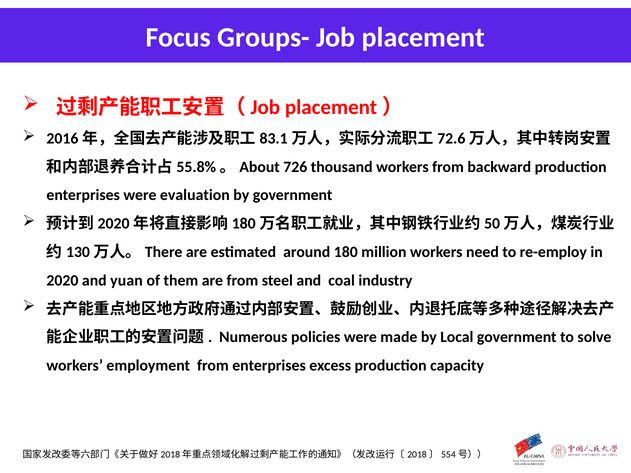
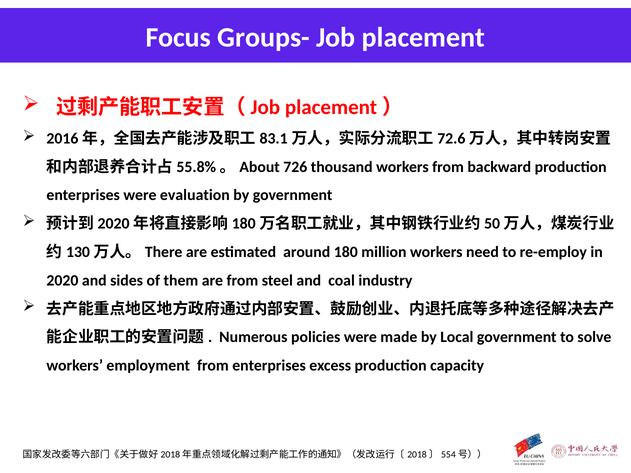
yuan: yuan -> sides (127, 281)
